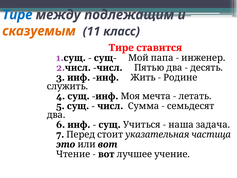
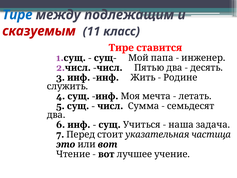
сказуемым colour: orange -> red (39, 31)
